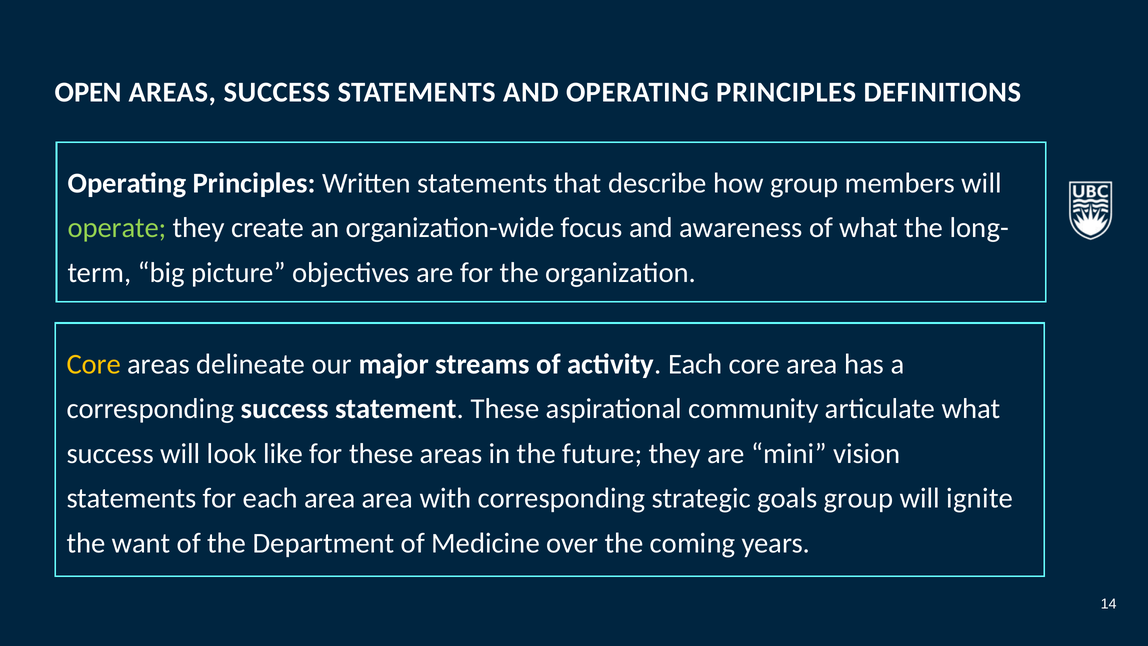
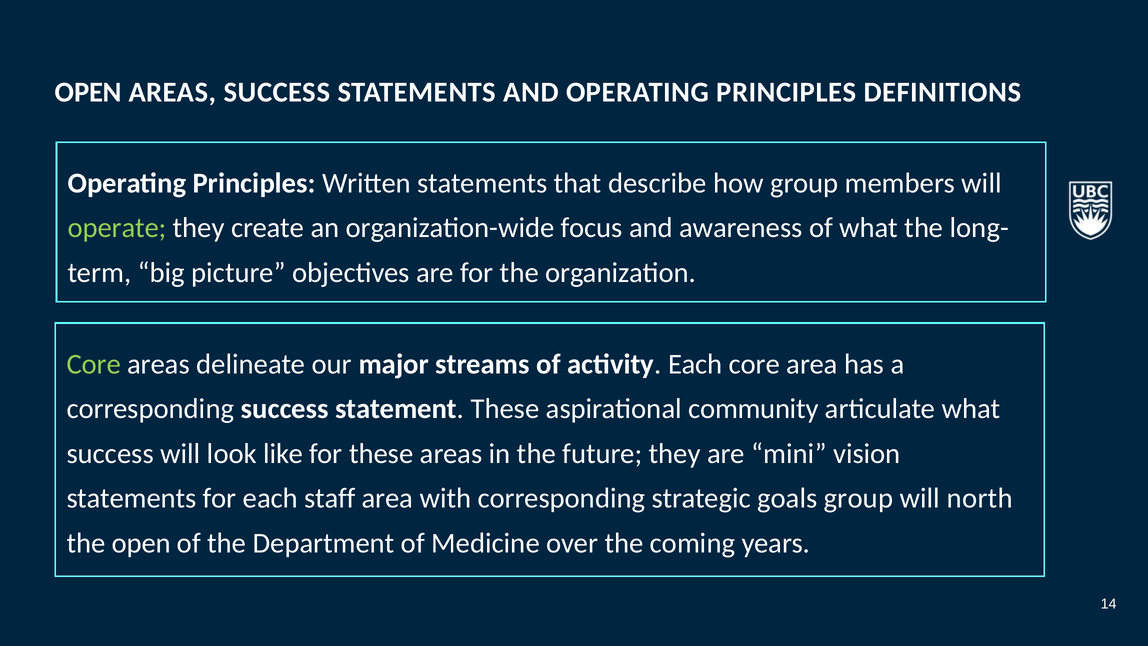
Core colour: yellow -> light green (94, 364)
each area: area -> staff (330, 498)
ignite: ignite -> north (980, 498)
the want: want -> open (141, 543)
